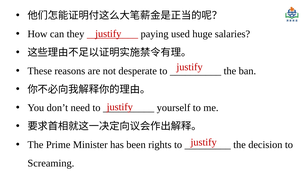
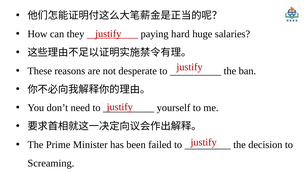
used: used -> hard (180, 34)
rights: rights -> failed (160, 144)
